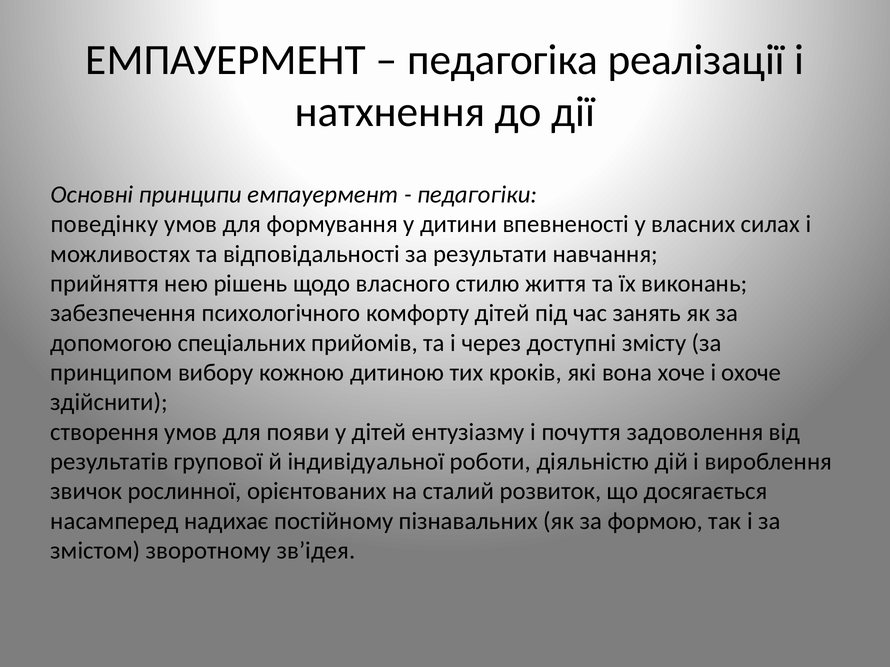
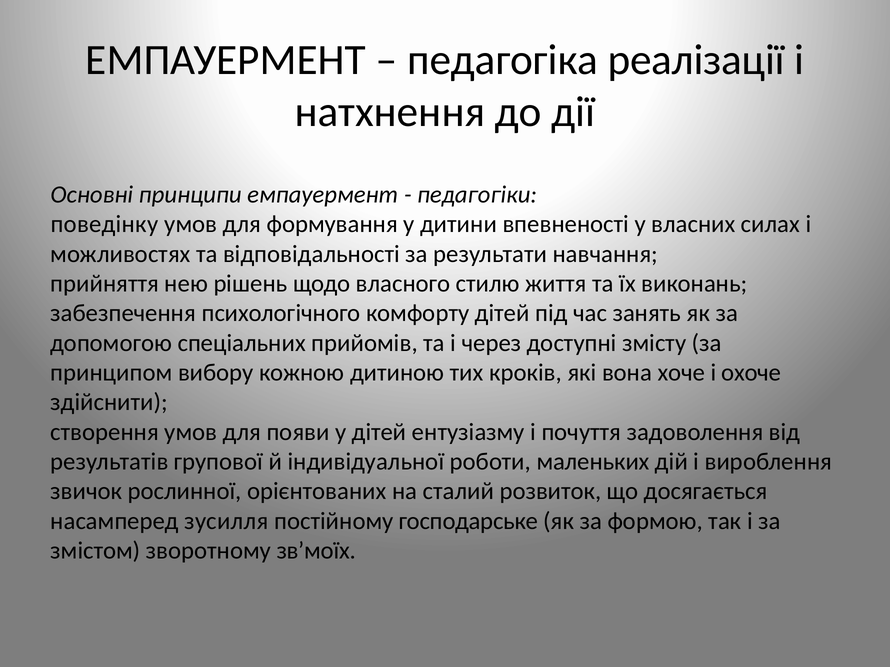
діяльністю: діяльністю -> маленьких (593, 462)
надихає: надихає -> зусилля (226, 521)
пізнавальних: пізнавальних -> господарське (468, 521)
зв’ідея: зв’ідея -> зв’моїх (316, 551)
